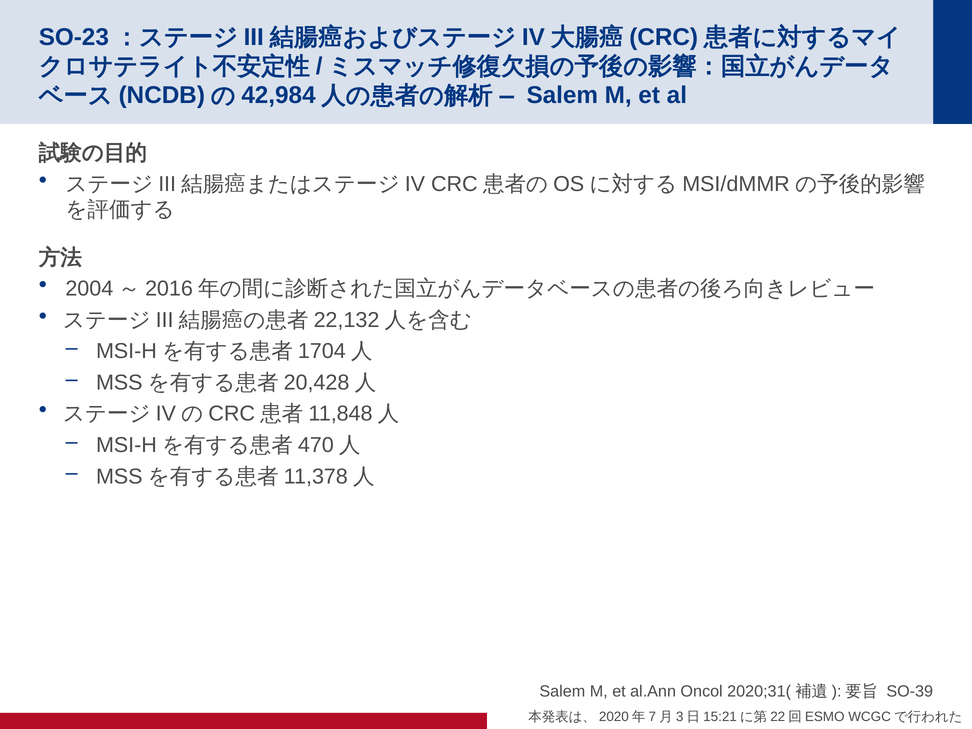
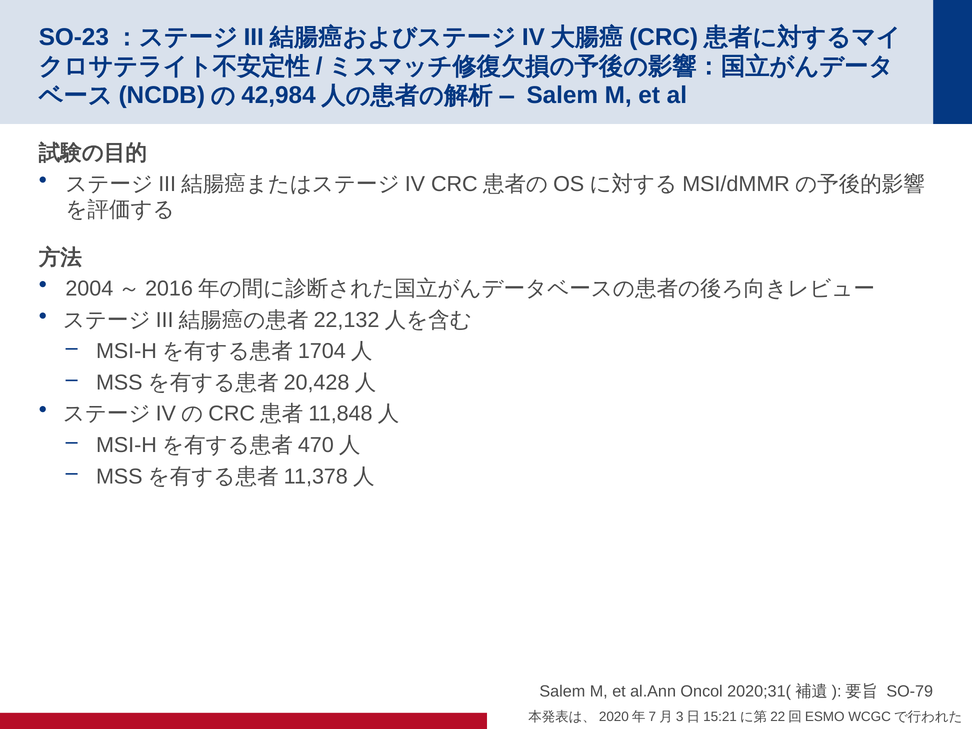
SO-39: SO-39 -> SO-79 (910, 691)
